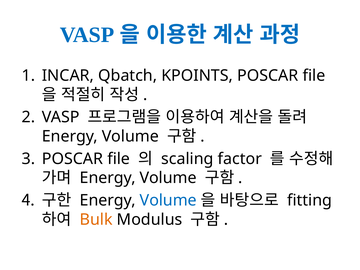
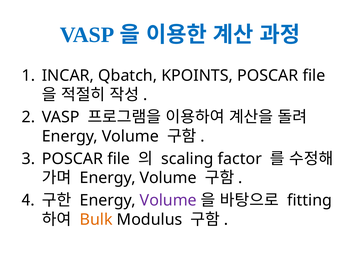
Volume colour: blue -> purple (168, 200)
